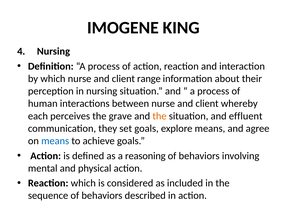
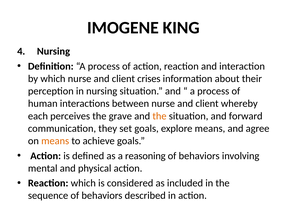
range: range -> crises (149, 79)
effluent: effluent -> forward (246, 116)
means colour: blue -> orange (55, 141)
